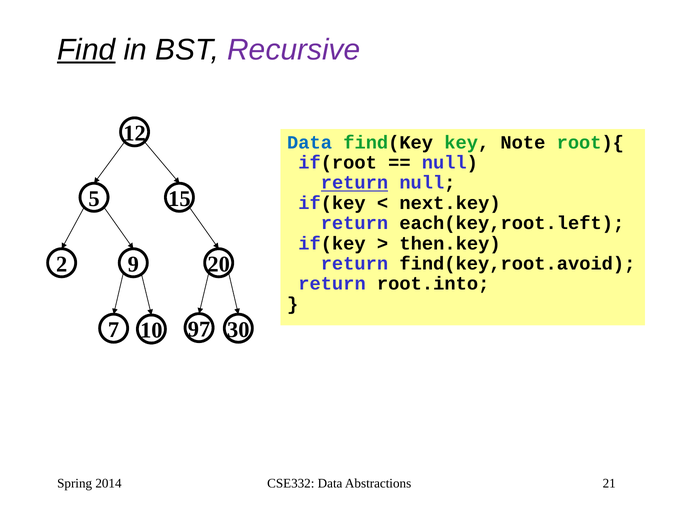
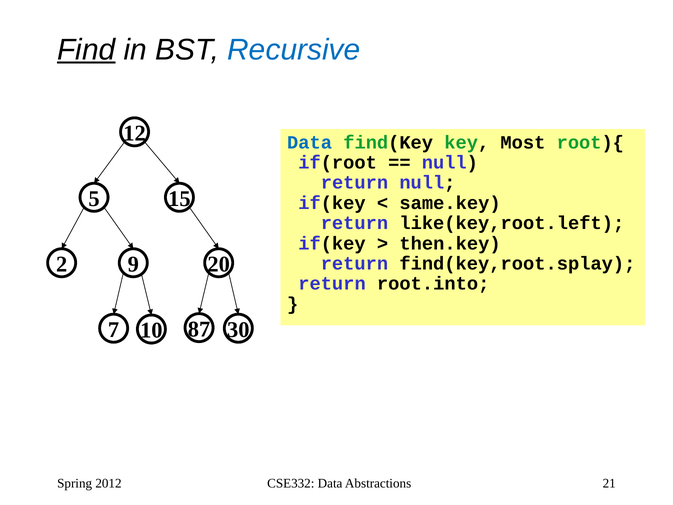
Recursive colour: purple -> blue (294, 50)
Note: Note -> Most (523, 142)
return underline: present -> none (354, 183)
next.key: next.key -> same.key (450, 203)
each(key,root.left: each(key,root.left -> like(key,root.left (512, 223)
find(key,root.avoid: find(key,root.avoid -> find(key,root.splay (517, 263)
97: 97 -> 87 (199, 329)
2014: 2014 -> 2012 (108, 483)
